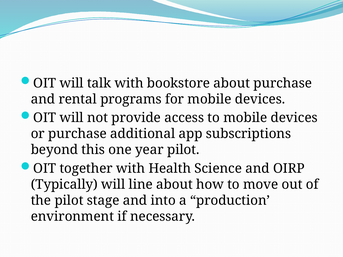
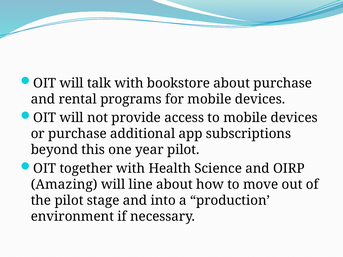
Typically: Typically -> Amazing (64, 185)
